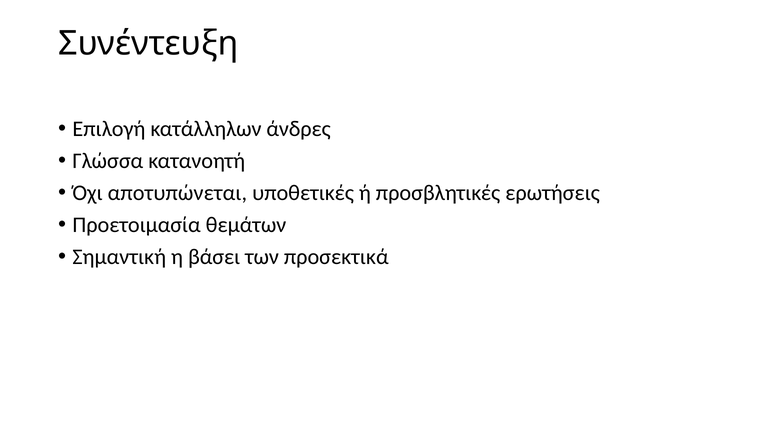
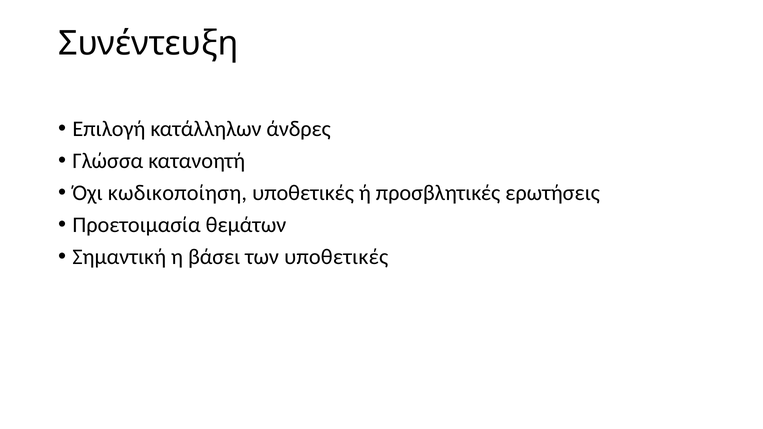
αποτυπώνεται: αποτυπώνεται -> κωδικοποίηση (177, 193)
των προσεκτικά: προσεκτικά -> υποθετικές (336, 257)
